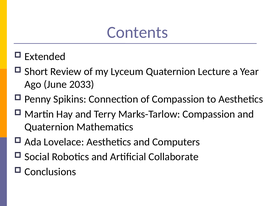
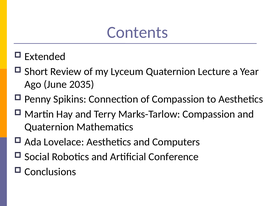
2033: 2033 -> 2035 (82, 84)
Collaborate: Collaborate -> Conference (174, 157)
